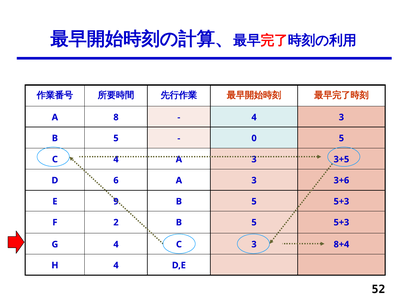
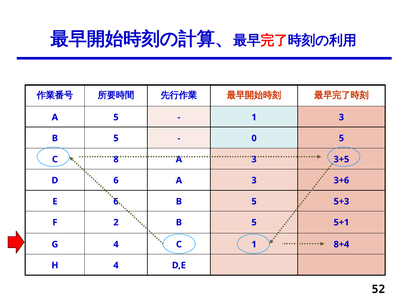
A 8: 8 -> 5 (116, 117)
4: 4 -> 1 (254, 117)
C 4: 4 -> 8 (116, 160)
E 9: 9 -> 6 (116, 202)
2 B 5 5+3: 5+3 -> 5+1 (341, 223)
C 3: 3 -> 1 (254, 245)
